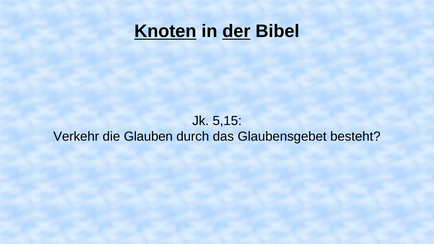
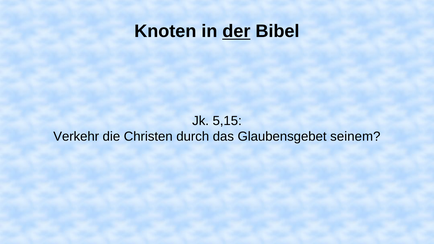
Knoten underline: present -> none (165, 31)
Glauben: Glauben -> Christen (148, 137)
besteht: besteht -> seinem (355, 137)
